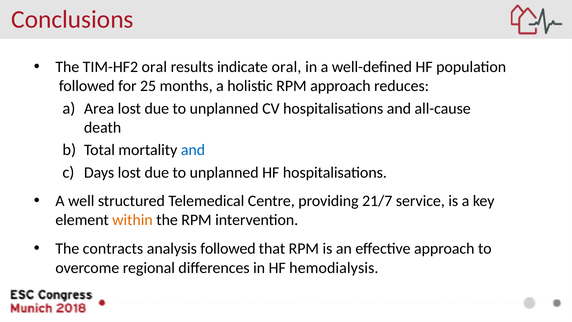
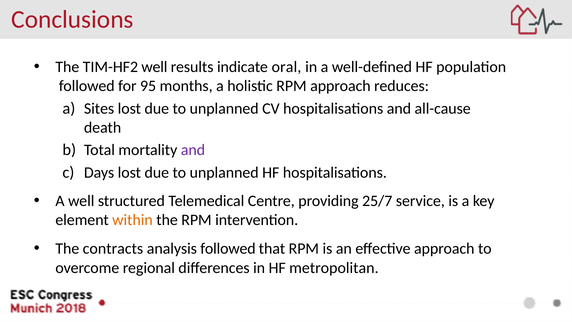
TIM-HF2 oral: oral -> well (154, 67)
25: 25 -> 95 (148, 86)
Area: Area -> Sites (99, 108)
and colour: blue -> purple (193, 150)
21/7: 21/7 -> 25/7 (377, 201)
hemodialysis: hemodialysis -> metropolitan (334, 268)
